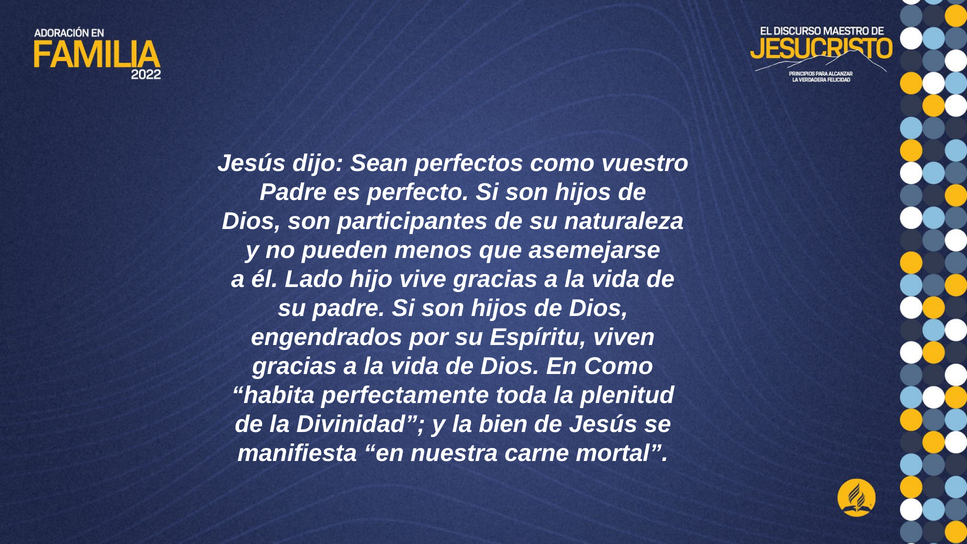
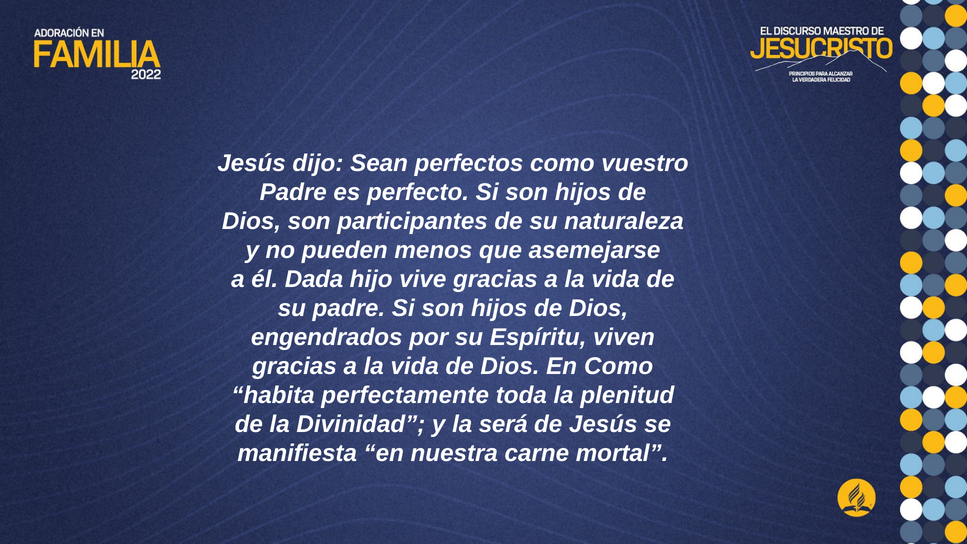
Lado: Lado -> Dada (314, 279)
bien: bien -> será (503, 424)
